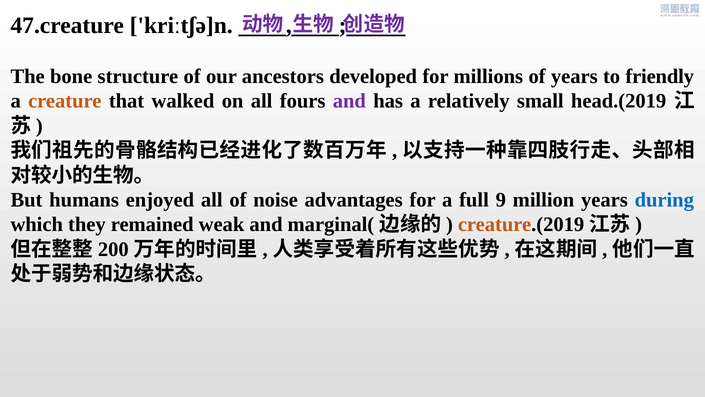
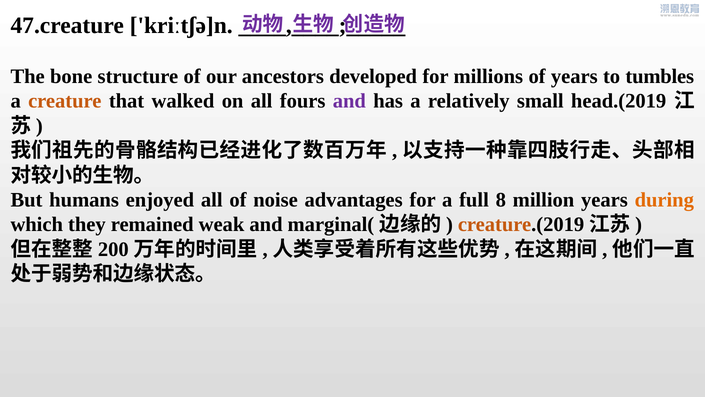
friendly: friendly -> tumbles (660, 76)
9: 9 -> 8 (501, 200)
during colour: blue -> orange (664, 200)
